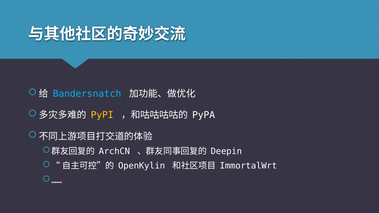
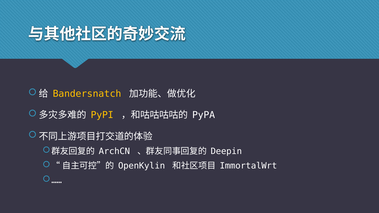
Bandersnatch colour: light blue -> yellow (87, 94)
